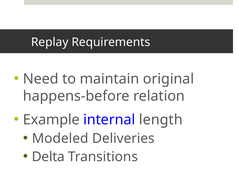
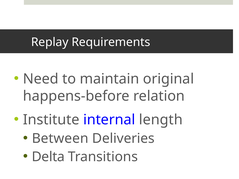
Example: Example -> Institute (51, 120)
Modeled: Modeled -> Between (60, 139)
